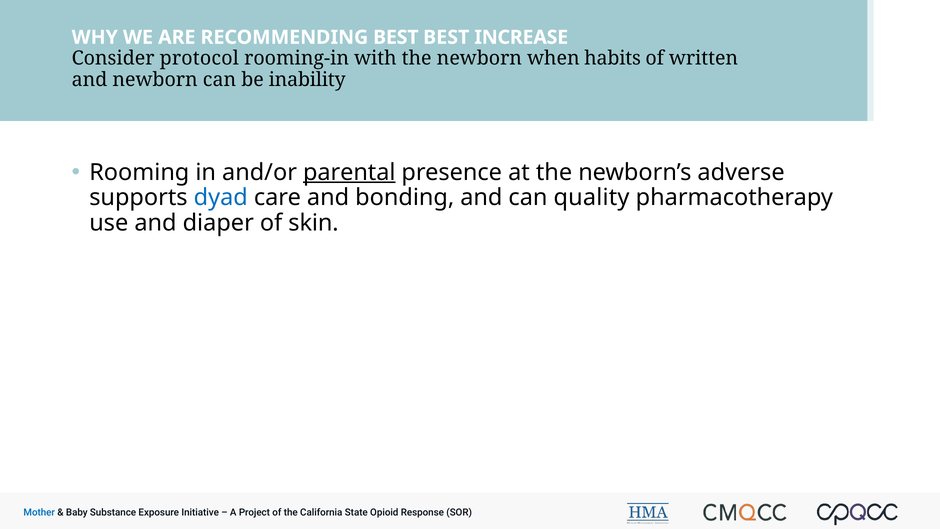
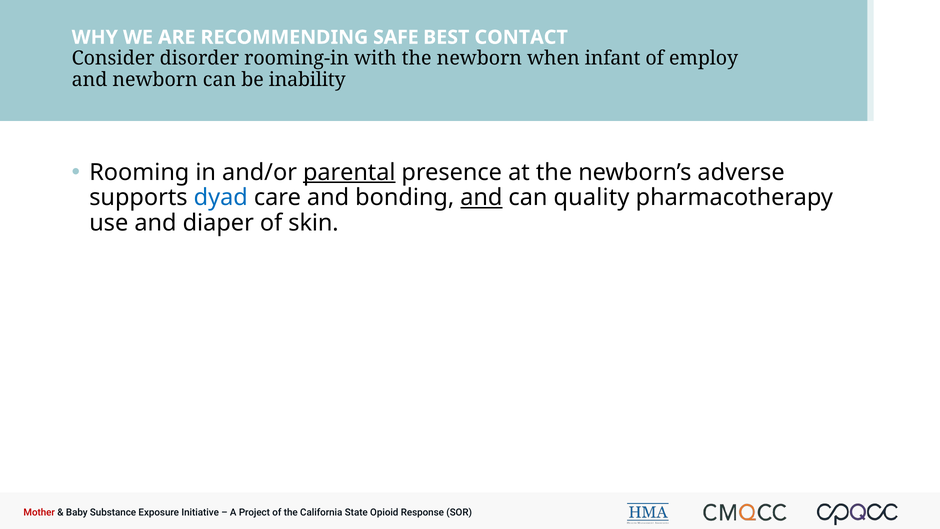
RECOMMENDING BEST: BEST -> SAFE (396, 37)
INCREASE: INCREASE -> CONTACT (521, 37)
protocol: protocol -> disorder (199, 58)
habits: habits -> infant (613, 58)
written: written -> employ (704, 58)
and underline: none -> present (481, 198)
Mother colour: blue -> red (39, 512)
